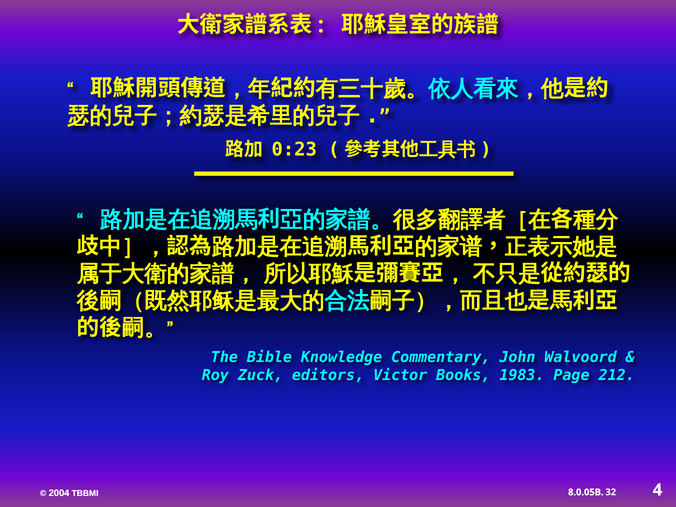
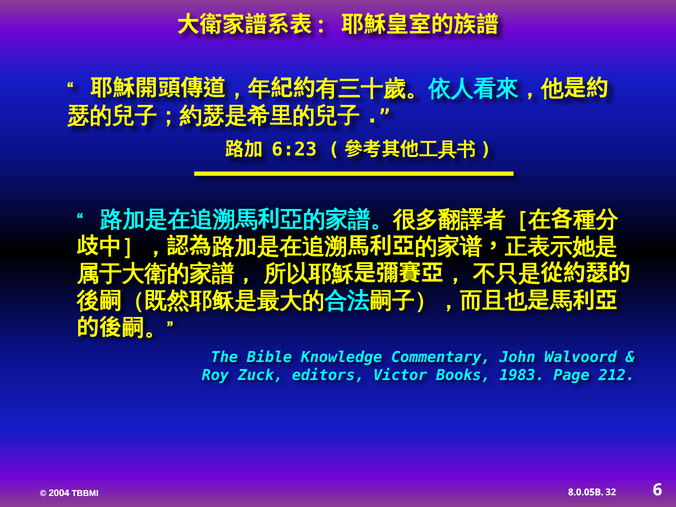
0:23: 0:23 -> 6:23 (294, 149)
4: 4 -> 6 (657, 490)
